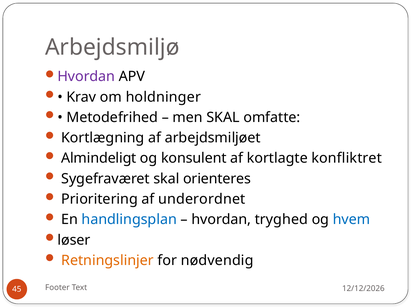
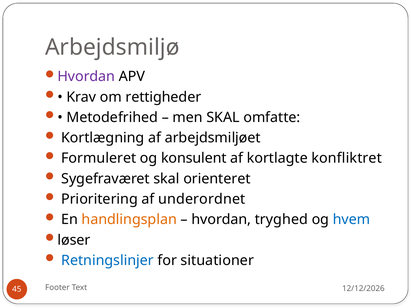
holdninger: holdninger -> rettigheder (163, 97)
Almindeligt: Almindeligt -> Formuleret (99, 158)
orienteres: orienteres -> orienteret (217, 179)
handlingsplan colour: blue -> orange (129, 220)
Retningslinjer colour: orange -> blue (107, 261)
nødvendig: nødvendig -> situationer (217, 261)
